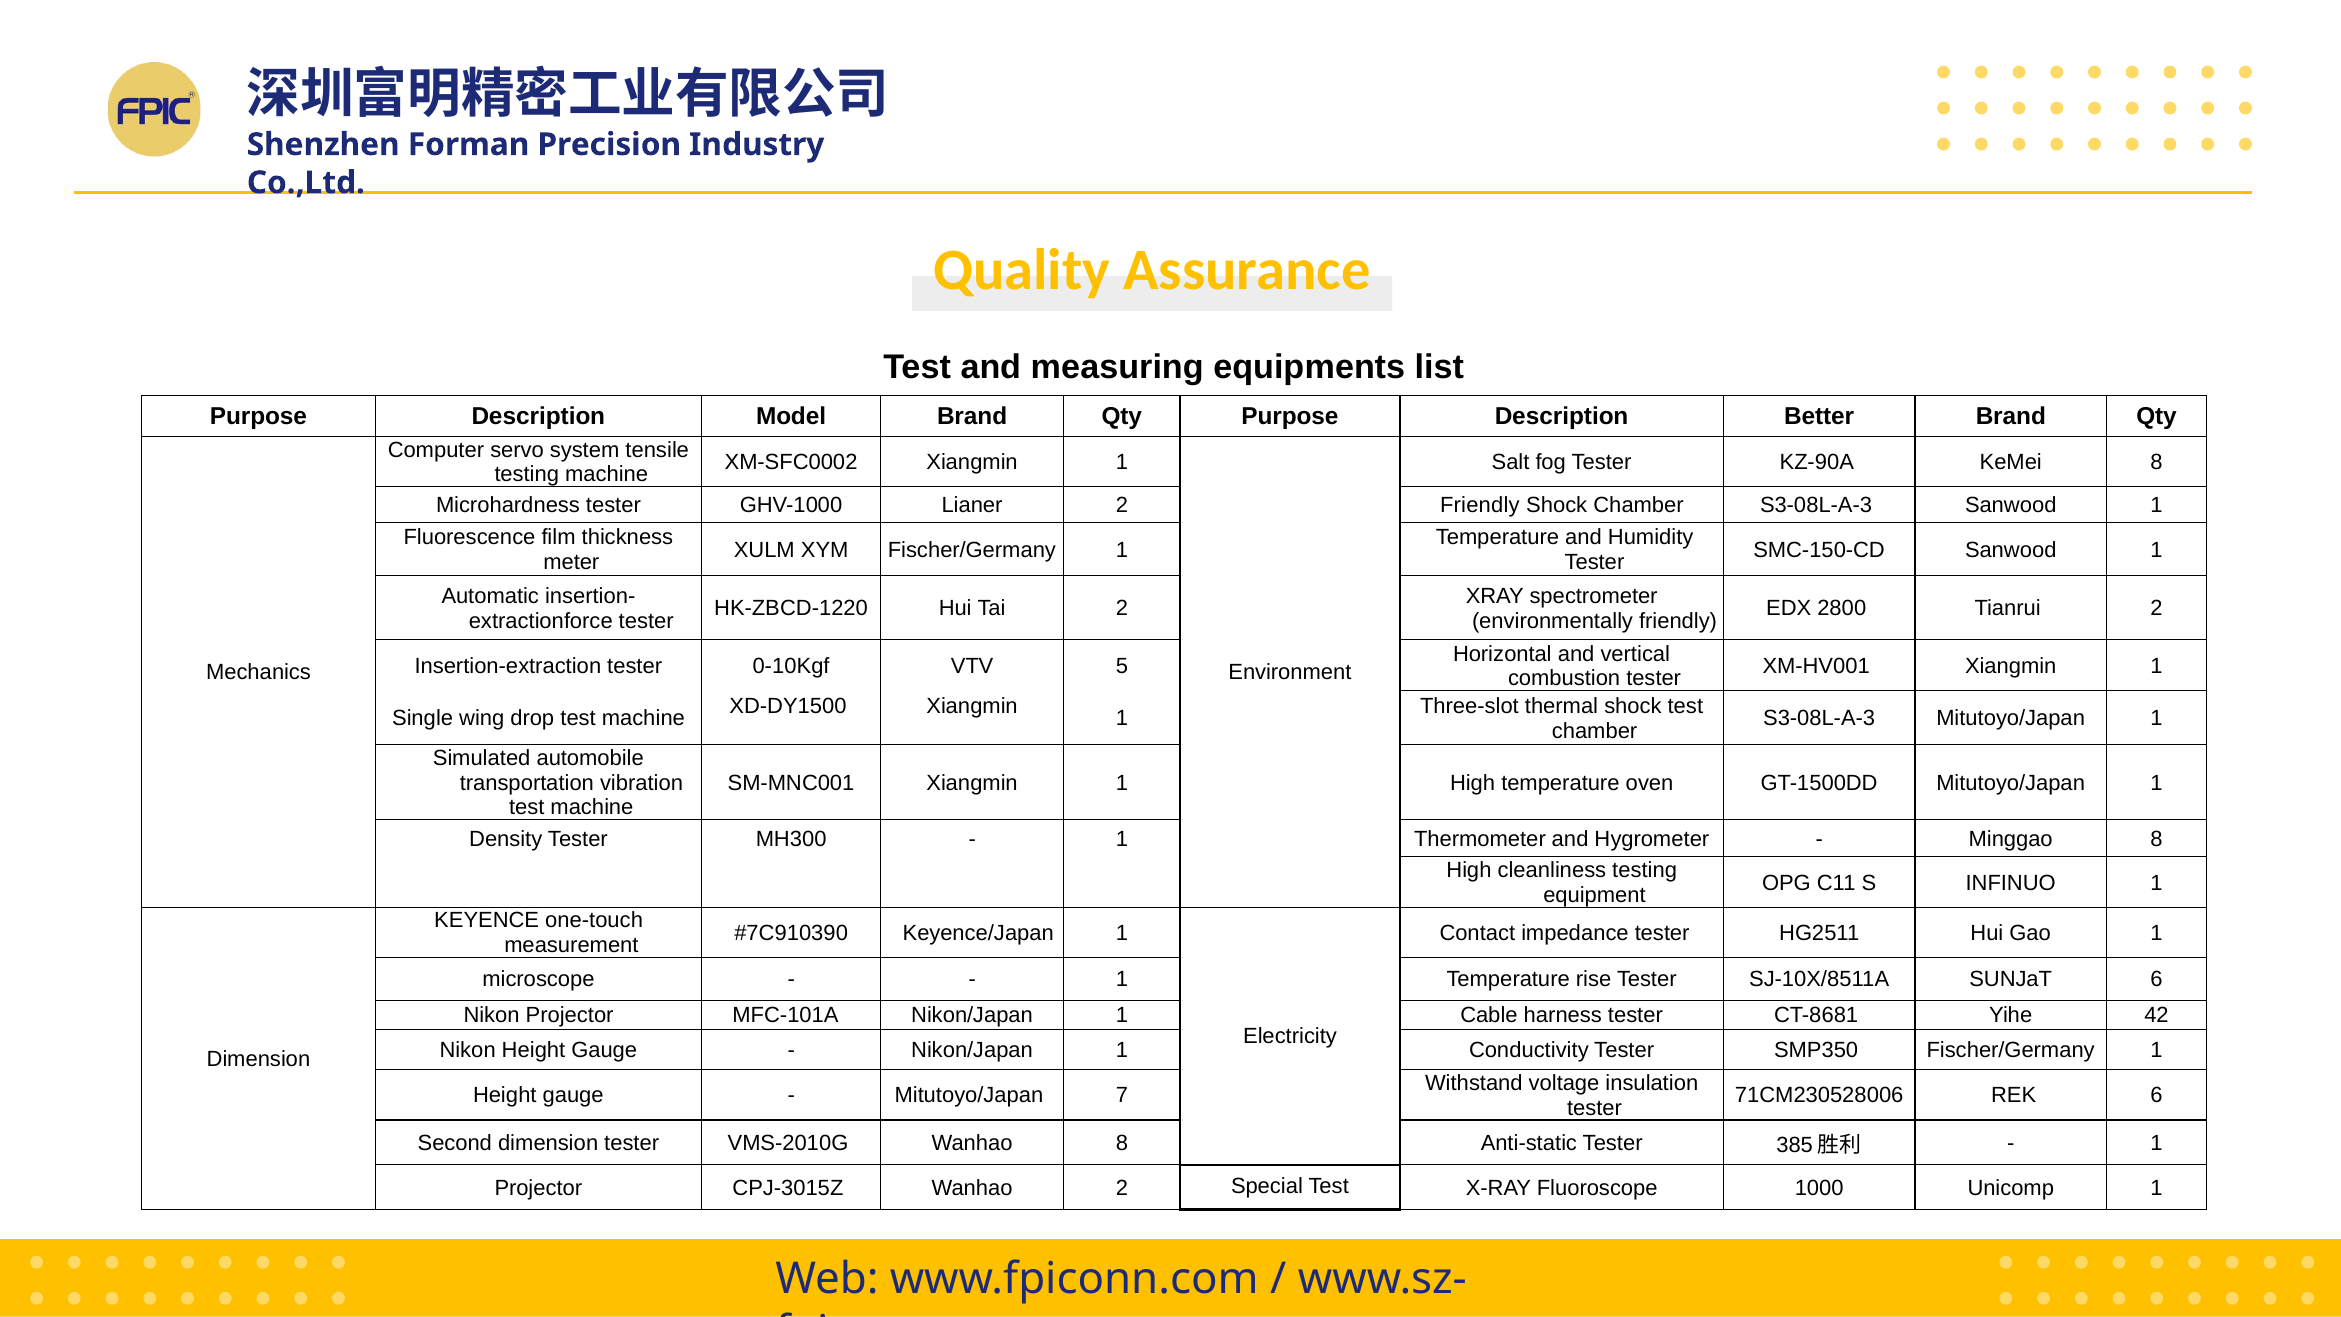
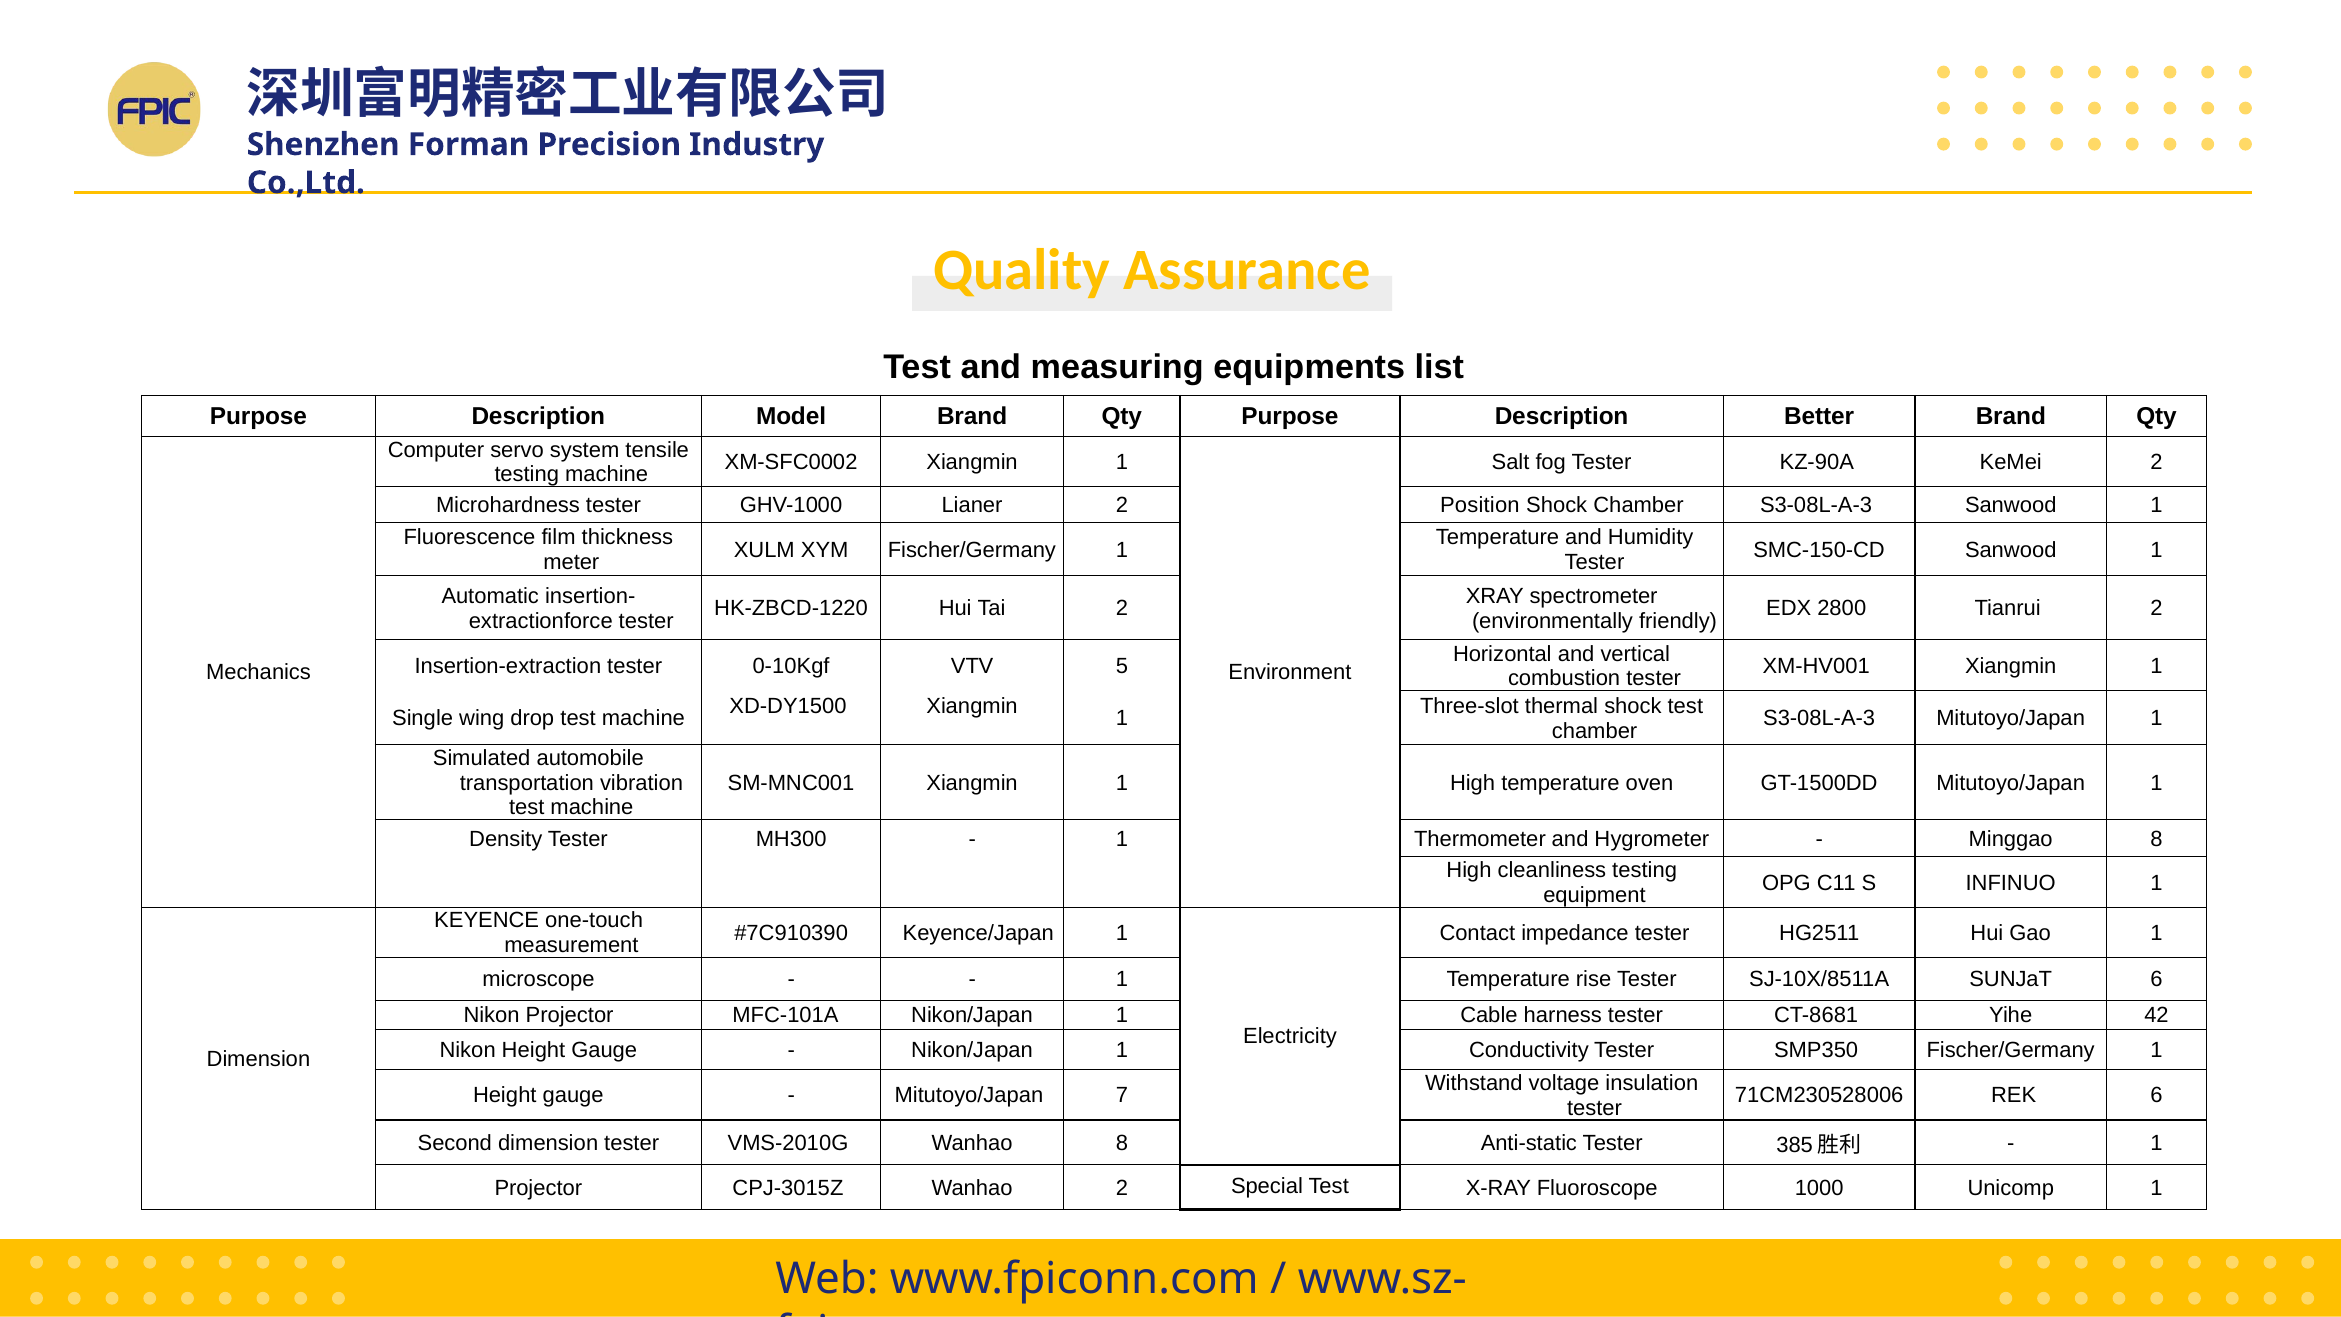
KeMei 8: 8 -> 2 (2157, 462)
2 Friendly: Friendly -> Position (1480, 505)
